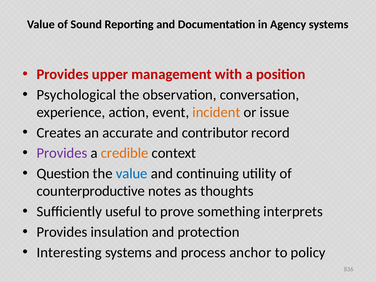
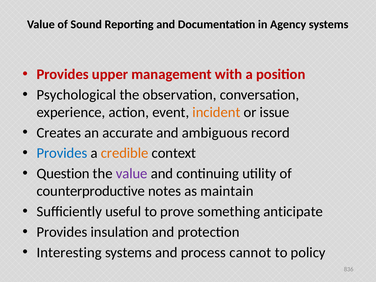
contributor: contributor -> ambiguous (215, 133)
Provides colour: purple -> blue (62, 153)
value colour: blue -> purple (132, 174)
thoughts: thoughts -> maintain (227, 191)
interprets: interprets -> anticipate (293, 212)
anchor: anchor -> cannot (250, 252)
